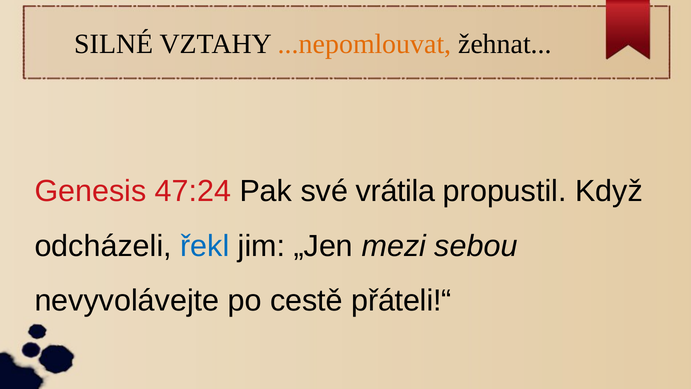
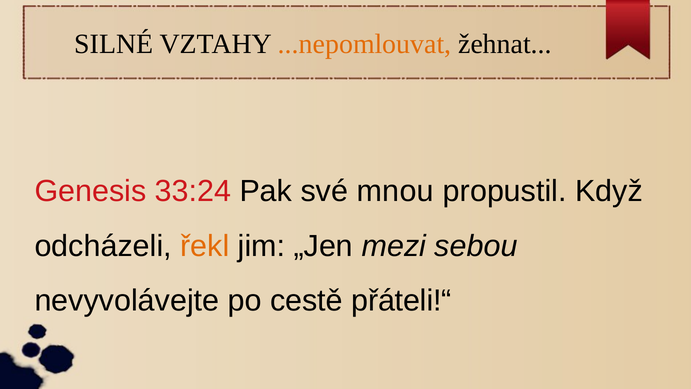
47:24: 47:24 -> 33:24 (193, 191)
vrátila: vrátila -> mnou (395, 191)
řekl colour: blue -> orange (205, 246)
